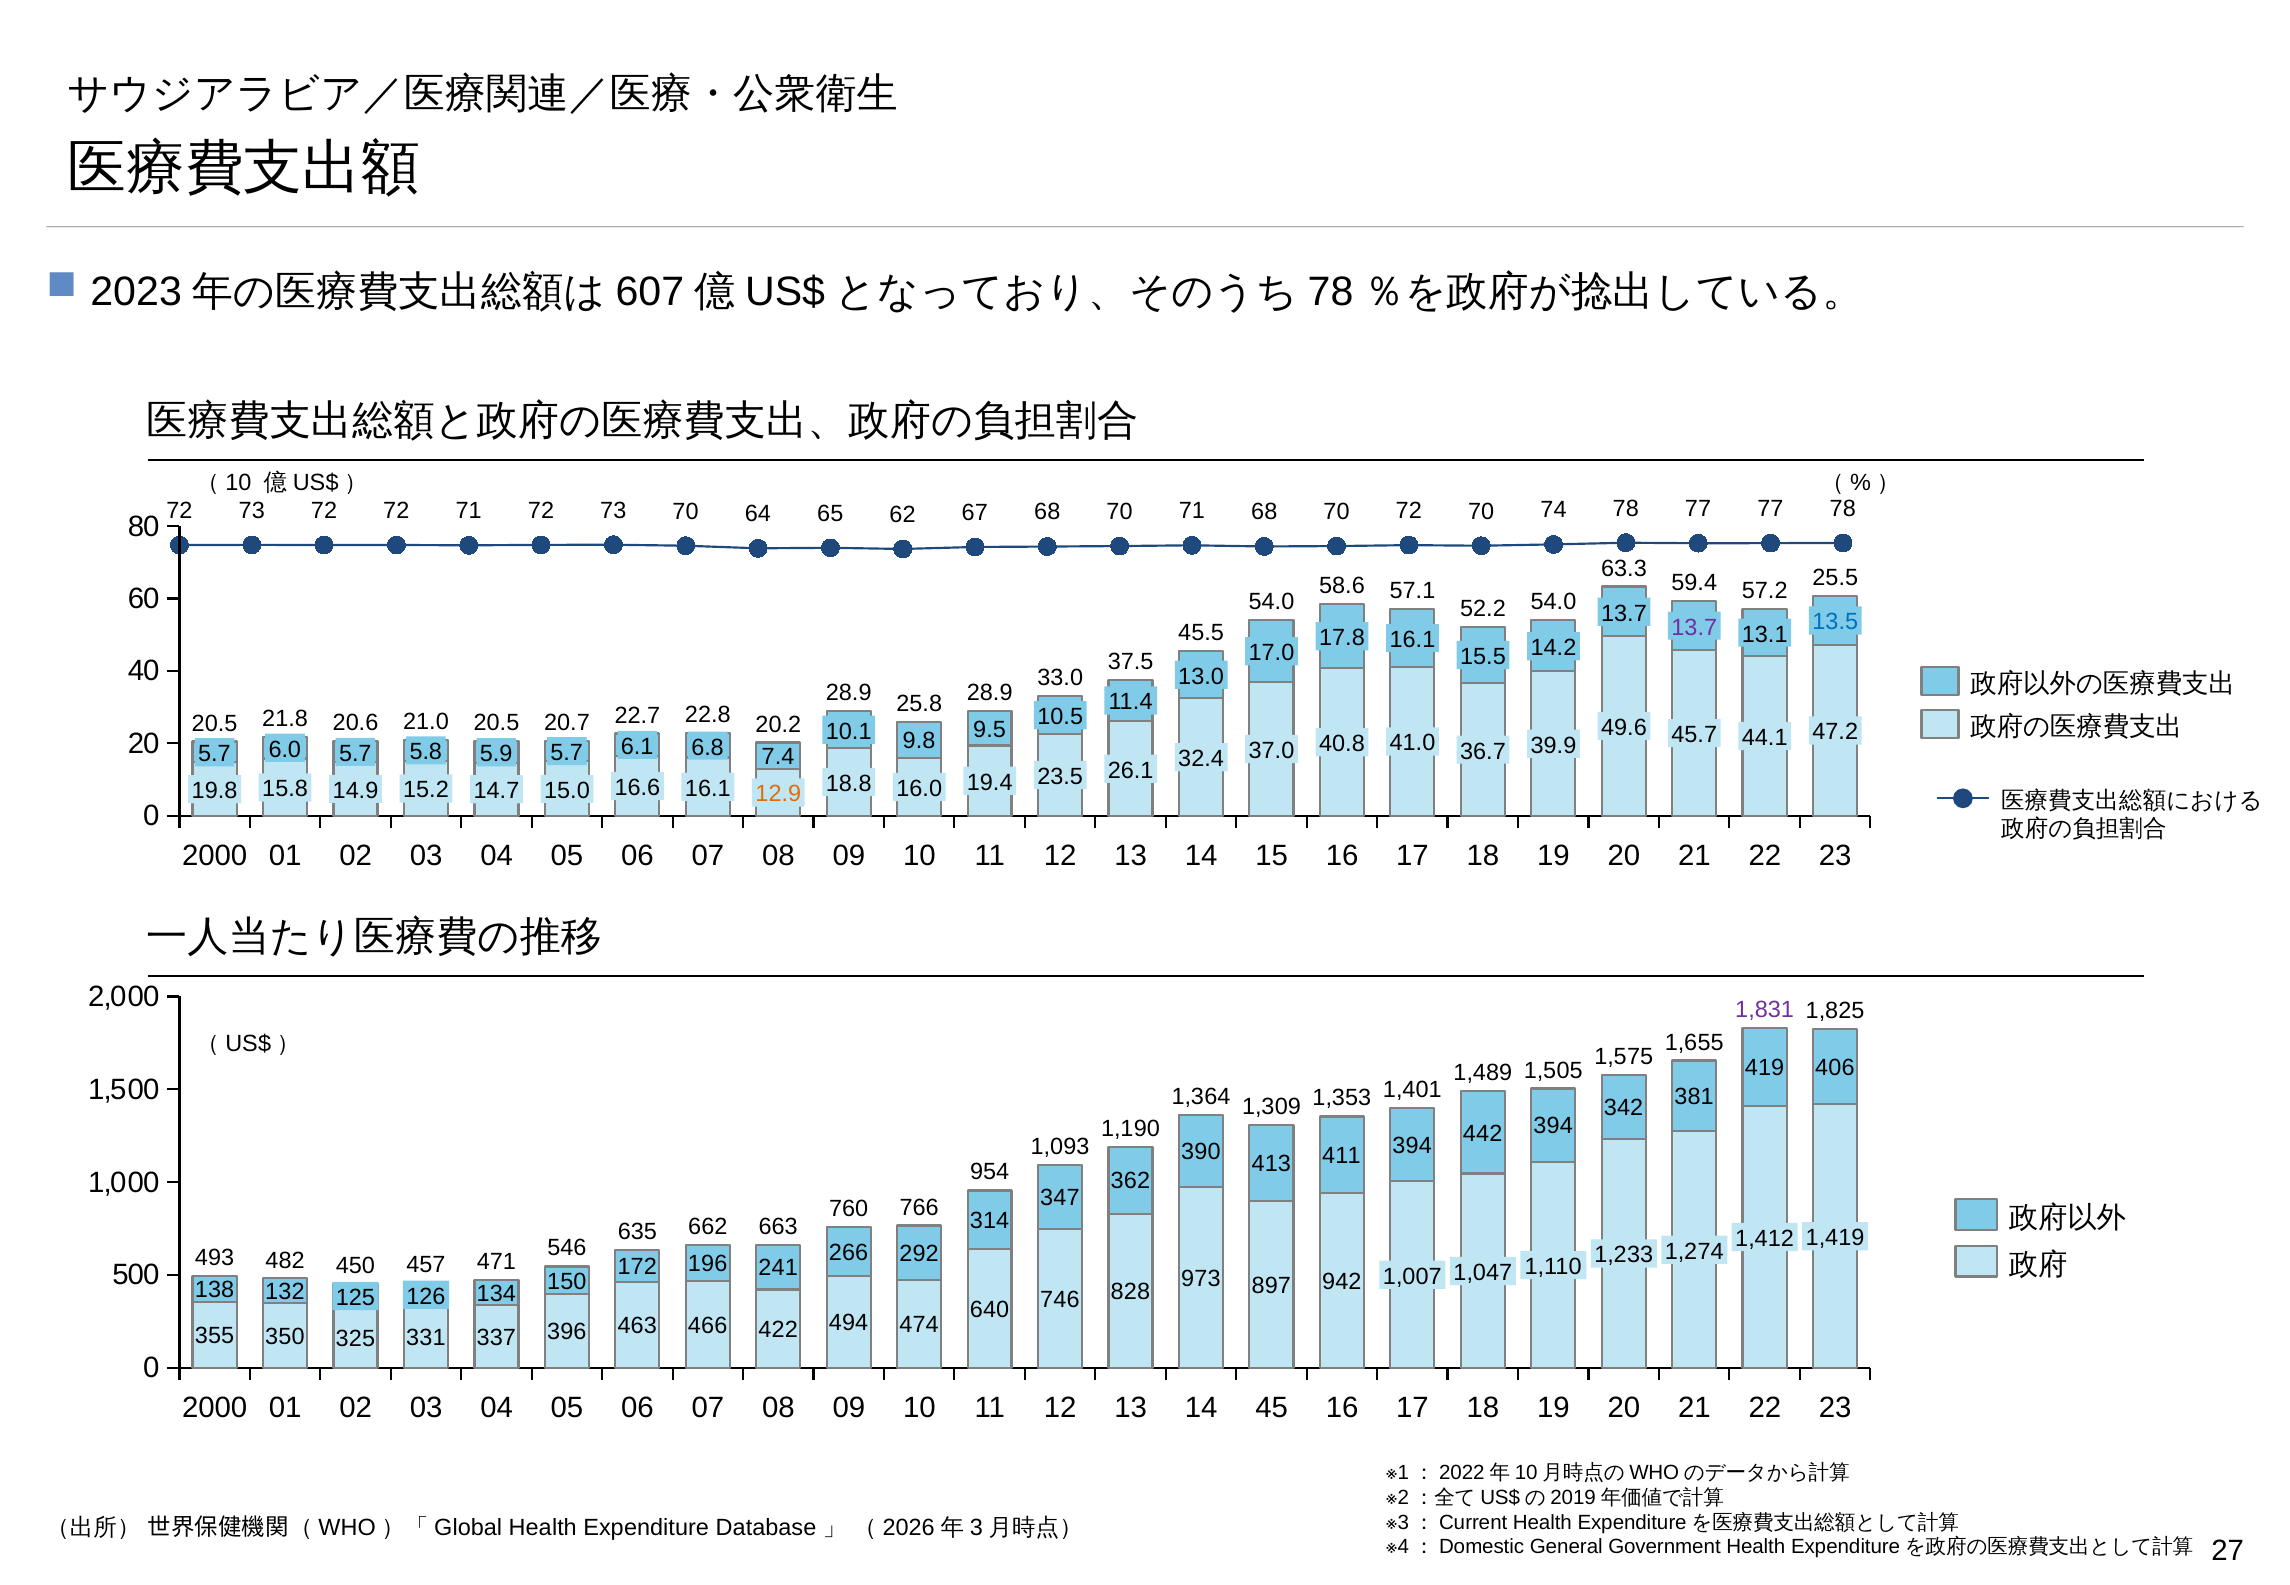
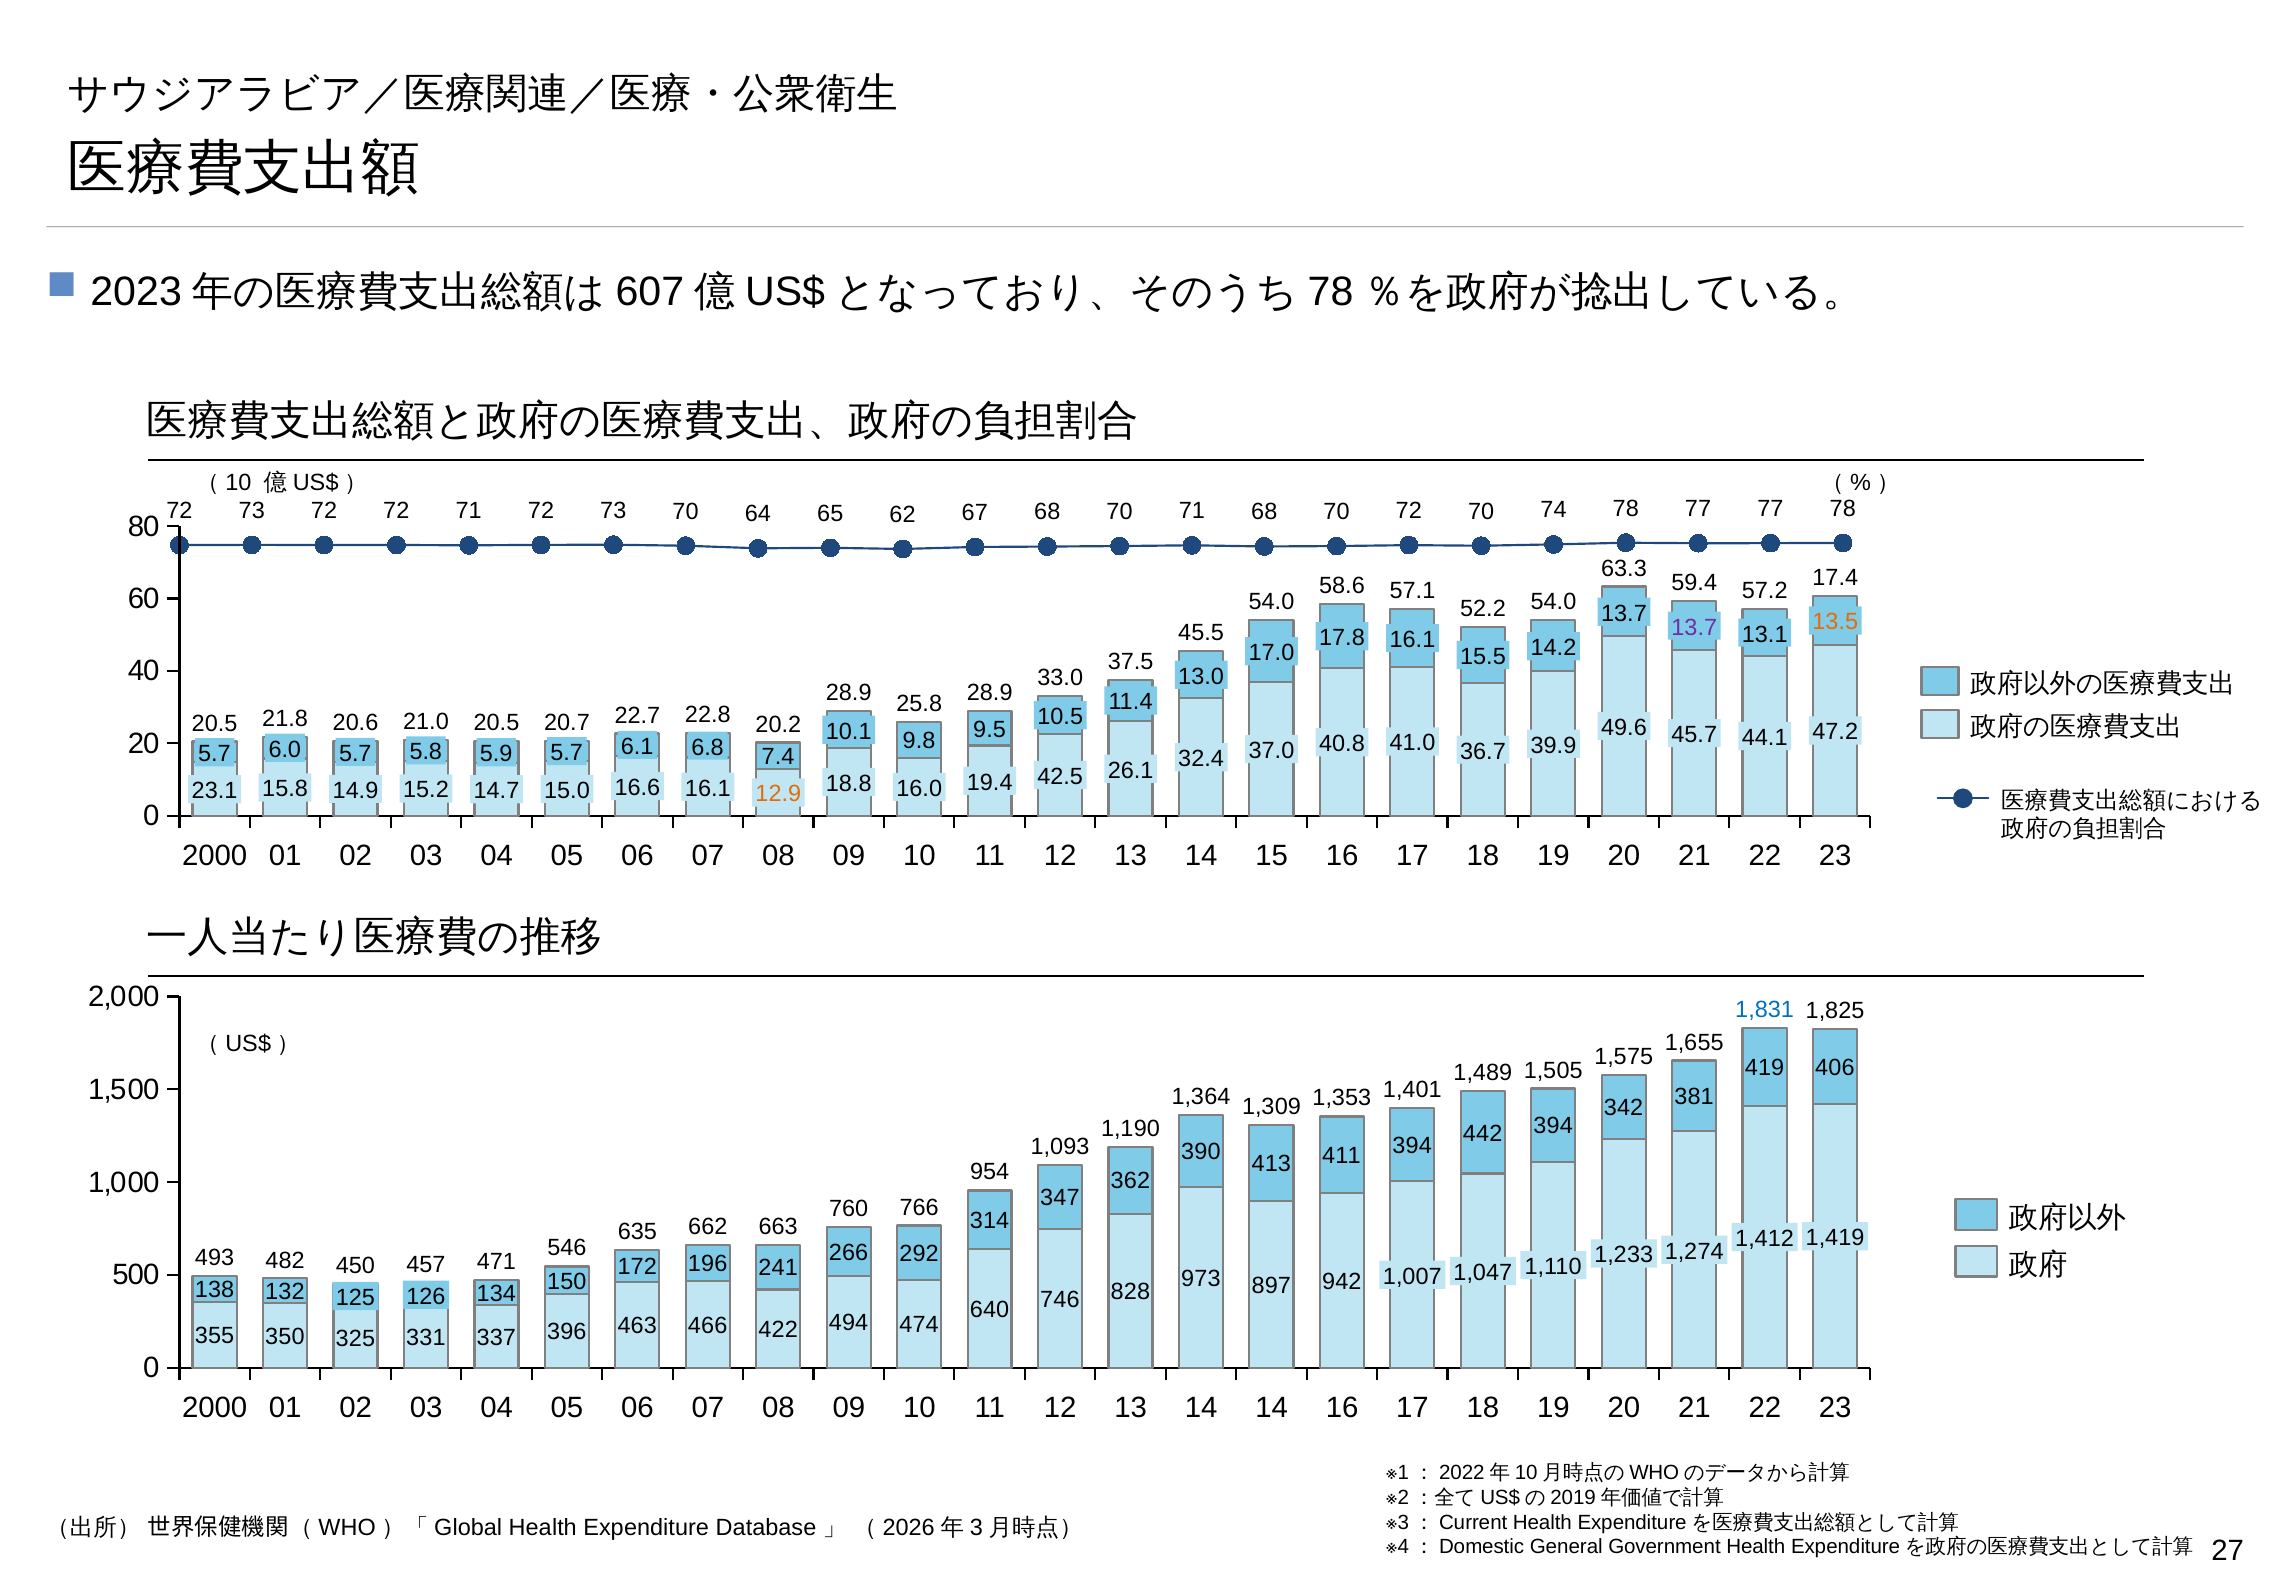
25.5: 25.5 -> 17.4 (1835, 578)
13.5 colour: blue -> orange (1835, 622)
23.5: 23.5 -> 42.5 (1060, 777)
19.8: 19.8 -> 23.1 (215, 791)
1,831 colour: purple -> blue (1765, 1010)
14 45: 45 -> 14 (1272, 1408)
